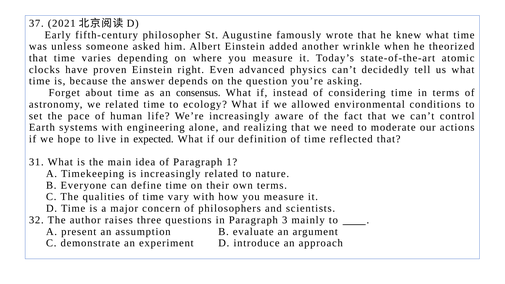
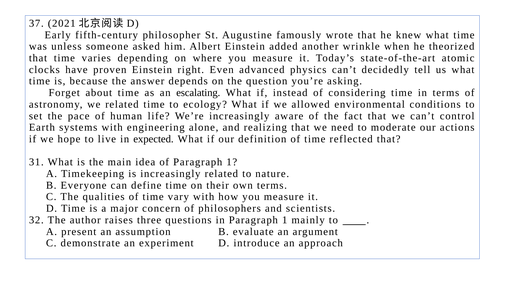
consensus: consensus -> escalating (198, 93)
in Paragraph 3: 3 -> 1 (285, 220)
